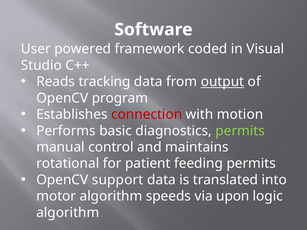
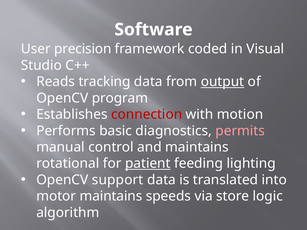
powered: powered -> precision (83, 49)
permits colour: light green -> pink (240, 131)
patient underline: none -> present (148, 164)
feeding permits: permits -> lighting (251, 164)
motor algorithm: algorithm -> maintains (111, 196)
upon: upon -> store (233, 196)
